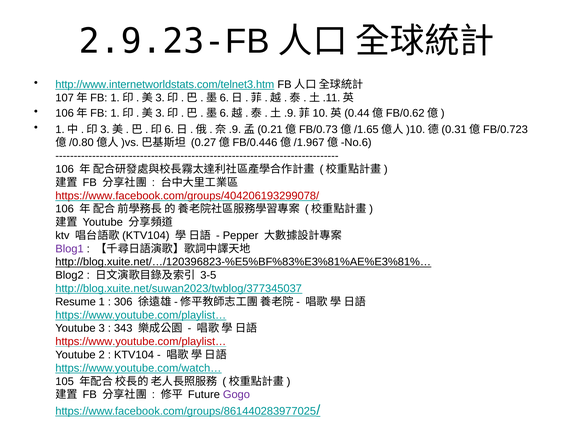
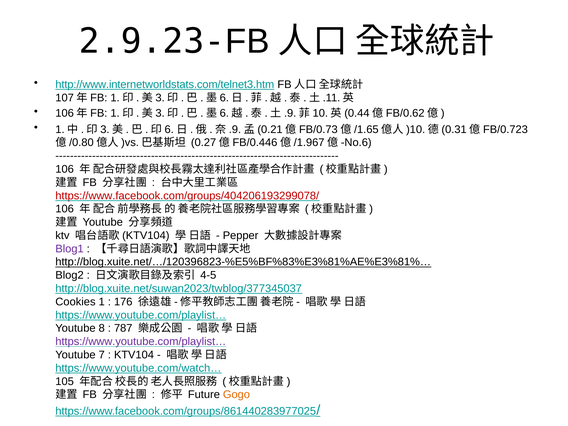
3-5: 3-5 -> 4-5 (208, 275)
Resume: Resume -> Cookies (75, 302)
306: 306 -> 176 (123, 302)
3: 3 -> 8 (102, 328)
343: 343 -> 787 (123, 328)
https://www.youtube.com/playlist… colour: red -> purple (141, 342)
2: 2 -> 7 (102, 355)
Gogo colour: purple -> orange (236, 395)
